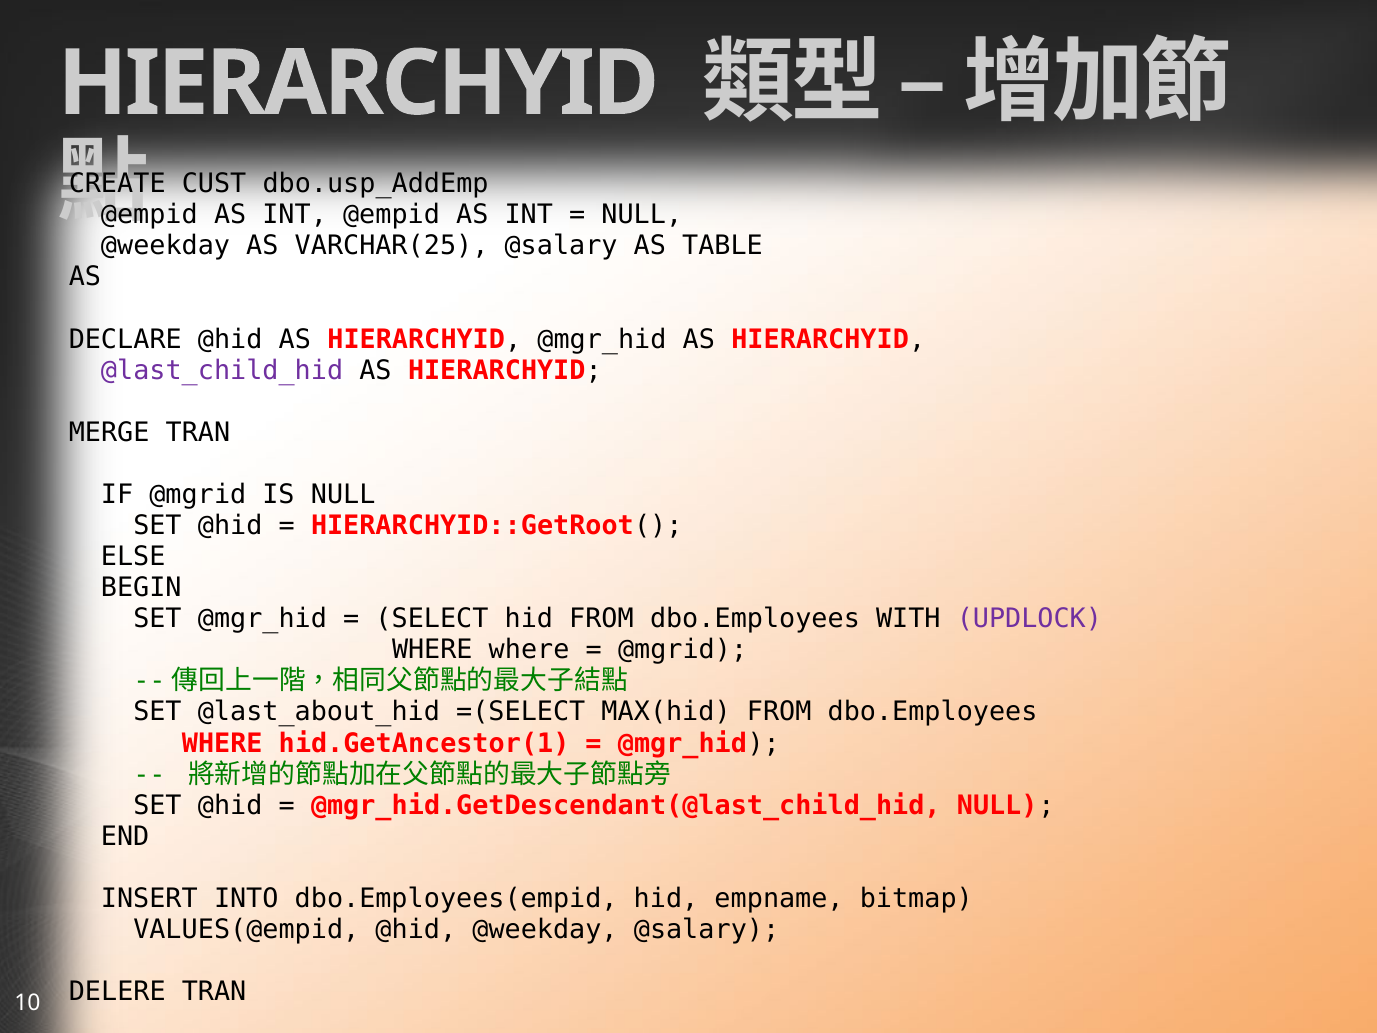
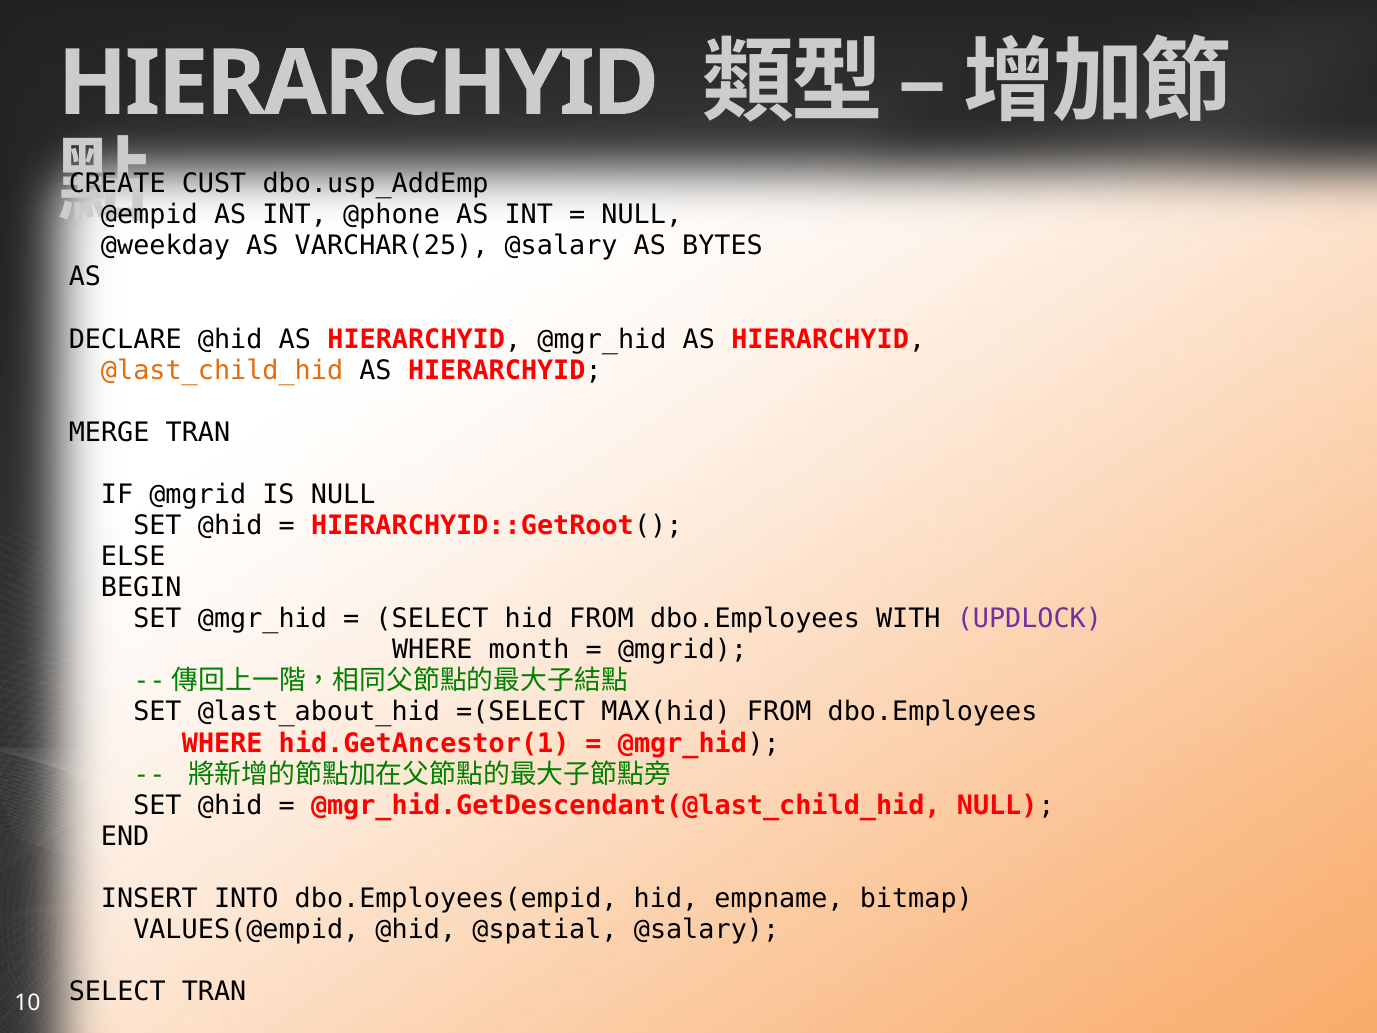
INT @empid: @empid -> @phone (391, 215)
TABLE: TABLE -> BYTES (723, 246)
@last_child_hid colour: purple -> orange (222, 370)
WHERE where: where -> month (529, 650)
@hid @weekday: @weekday -> @spatial (545, 929)
DELERE: DELERE -> SELECT (117, 992)
